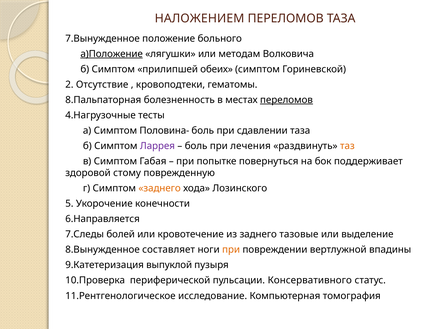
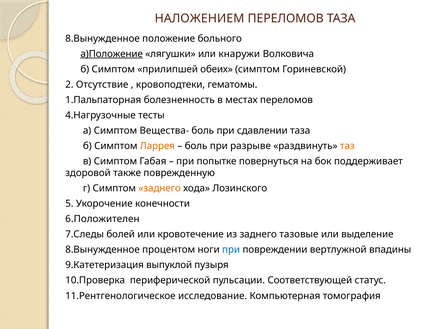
7.Вынужденное: 7.Вынужденное -> 8.Вынужденное (103, 38)
методам: методам -> кнаружи (239, 54)
8.Пальпаторная: 8.Пальпаторная -> 1.Пальпаторная (103, 100)
переломов underline: present -> none (286, 100)
Половина-: Половина- -> Вещества- (164, 131)
Ларрея colour: purple -> orange (157, 146)
лечения: лечения -> разрыве (251, 146)
стому: стому -> также (127, 173)
6.Направляется: 6.Направляется -> 6.Положителен (102, 219)
составляет: составляет -> процентом (169, 250)
при colour: orange -> blue (231, 250)
Консервативного: Консервативного -> Соответствующей (310, 281)
